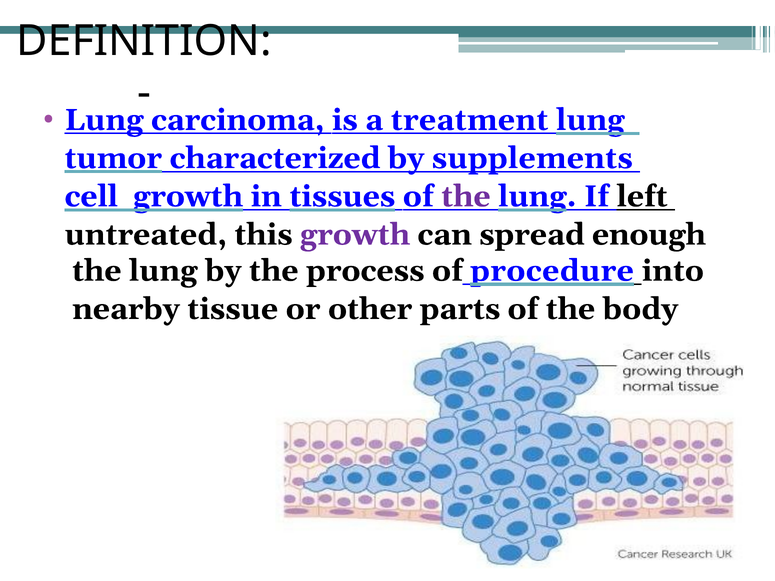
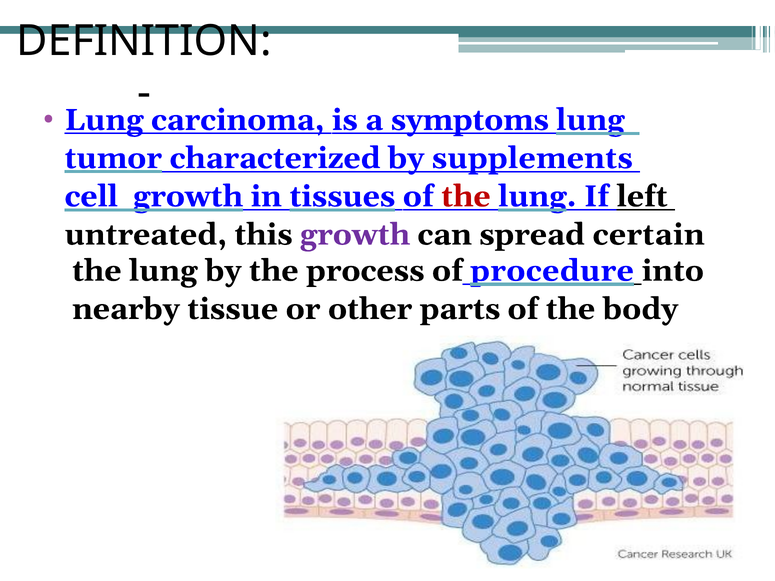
treatment: treatment -> symptoms (470, 120)
the colour: purple -> red (466, 196)
enough: enough -> certain (649, 235)
